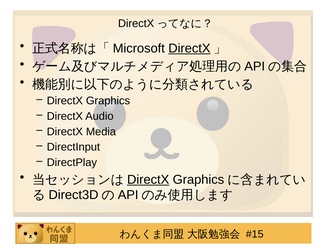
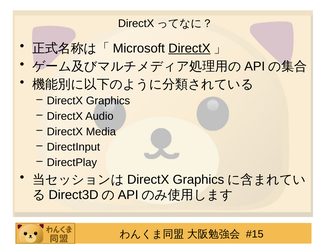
DirectX underline: present -> none (148, 180)
